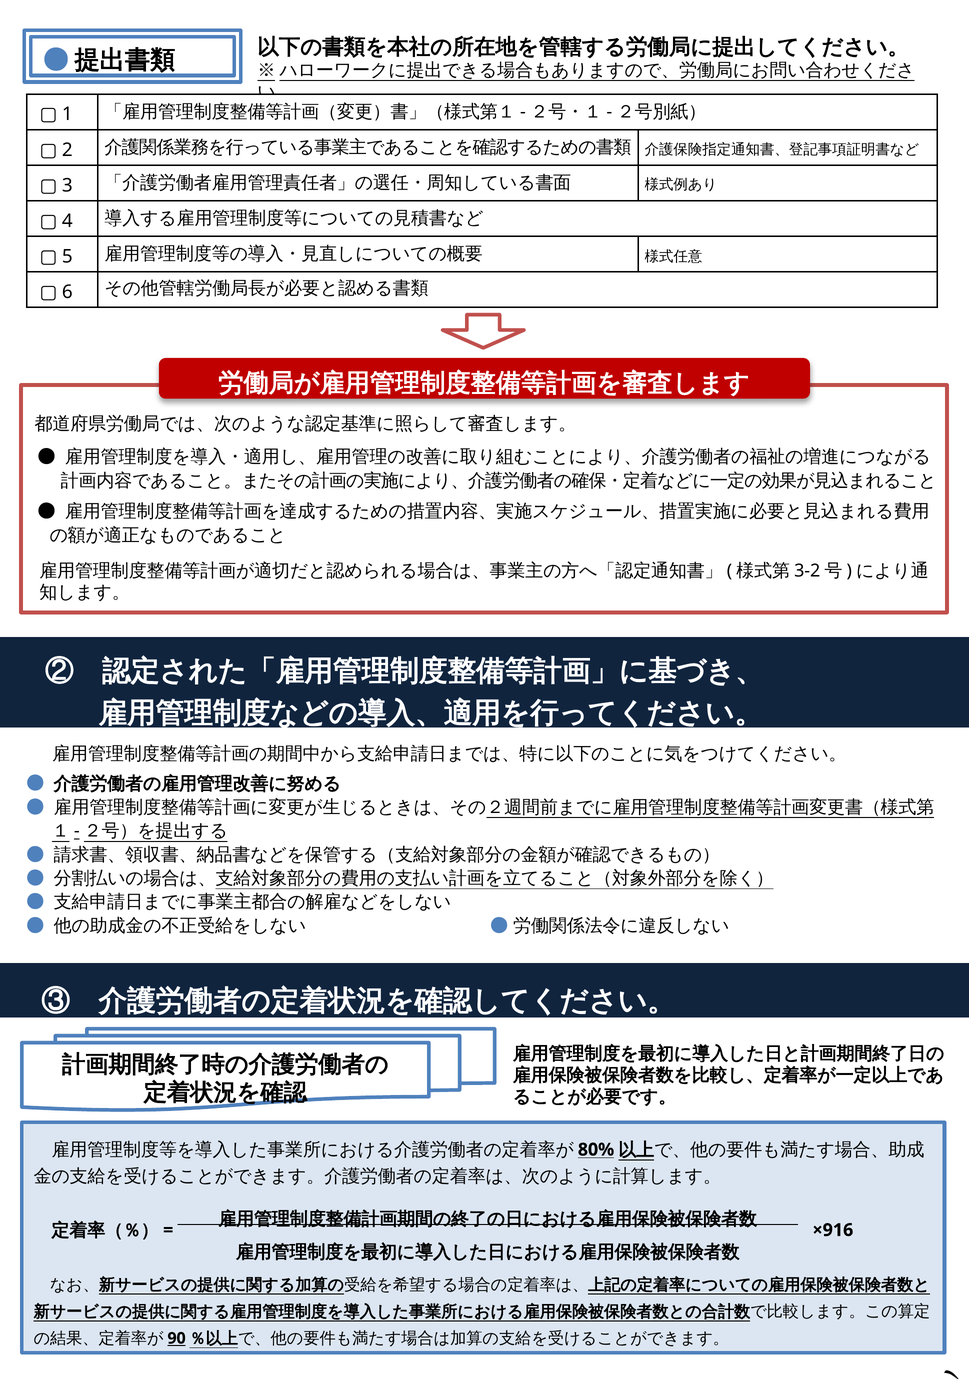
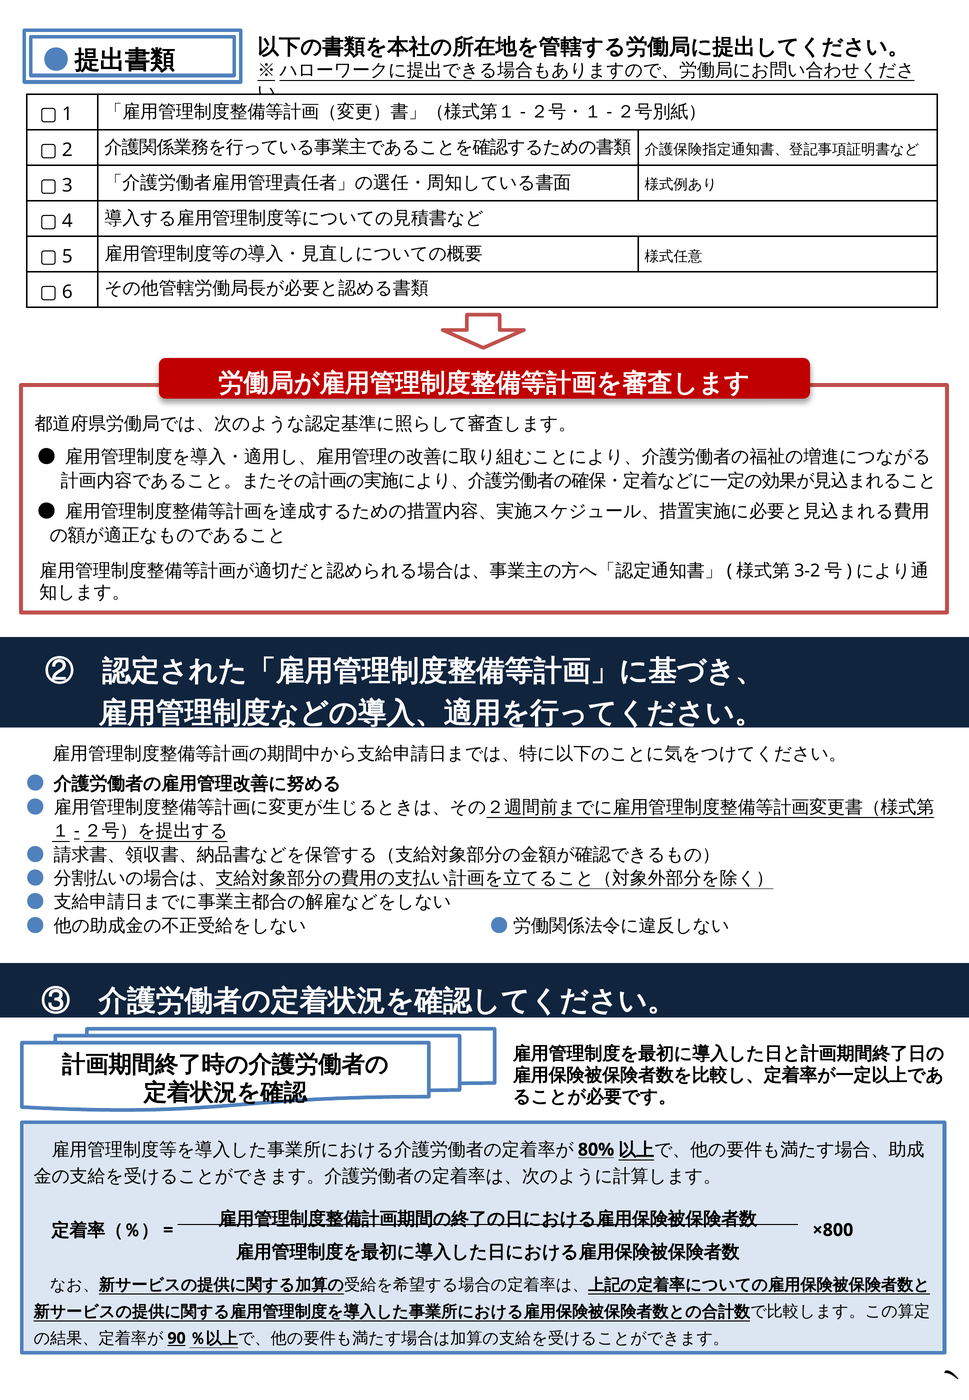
×916: ×916 -> ×800 (833, 1230)
